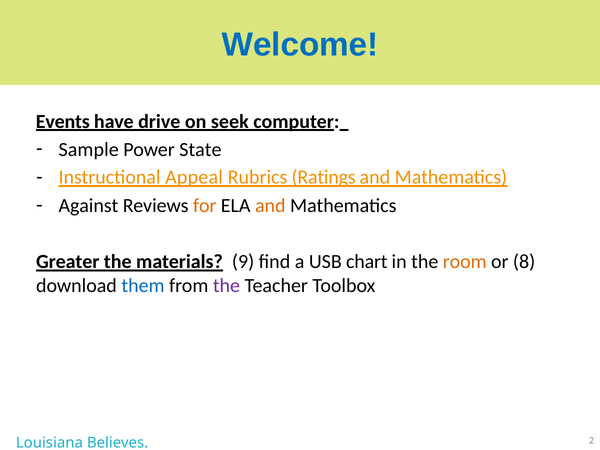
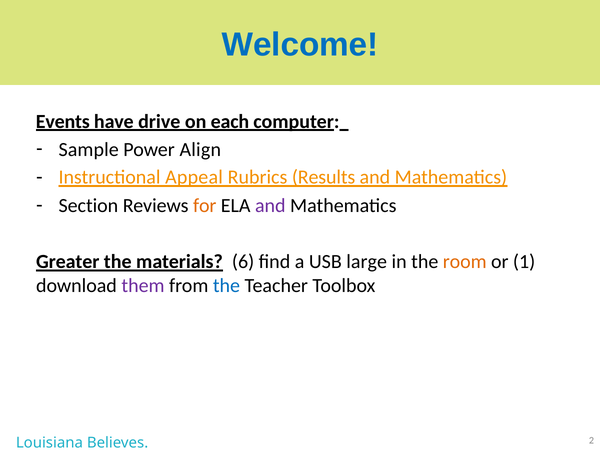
seek: seek -> each (230, 121)
State: State -> Align (200, 149)
Ratings: Ratings -> Results (324, 177)
Against: Against -> Section (88, 206)
and colour: orange -> purple (270, 206)
9: 9 -> 6 (243, 262)
chart: chart -> large (367, 262)
8: 8 -> 1 (524, 262)
them colour: blue -> purple (143, 286)
the colour: purple -> blue (226, 286)
